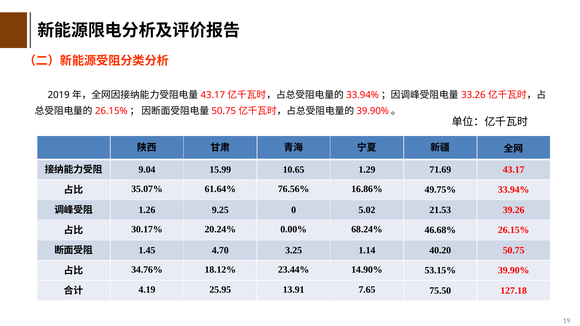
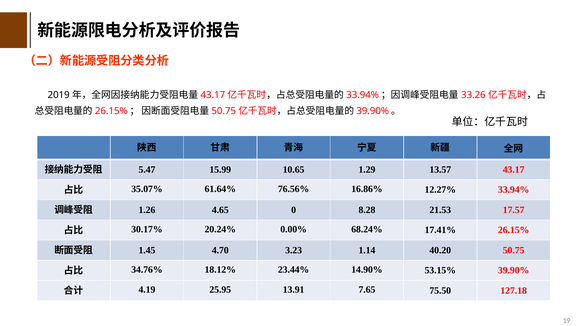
9.04: 9.04 -> 5.47 (147, 170)
71.69: 71.69 -> 13.57 (440, 170)
49.75%: 49.75% -> 12.27% (440, 190)
9.25: 9.25 -> 4.65 (220, 210)
5.02: 5.02 -> 8.28 (367, 210)
39.26: 39.26 -> 17.57 (514, 210)
46.68%: 46.68% -> 17.41% (440, 230)
3.25: 3.25 -> 3.23 (294, 250)
